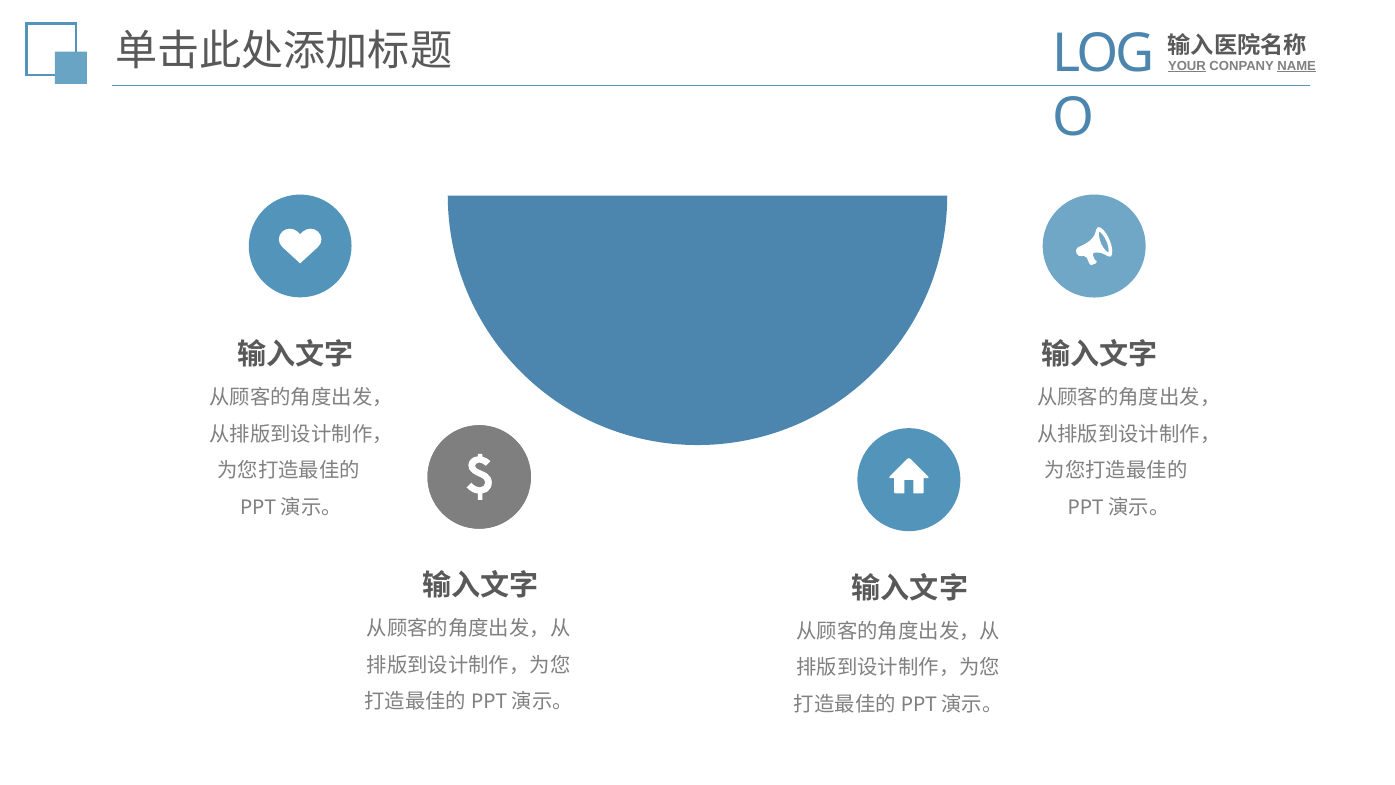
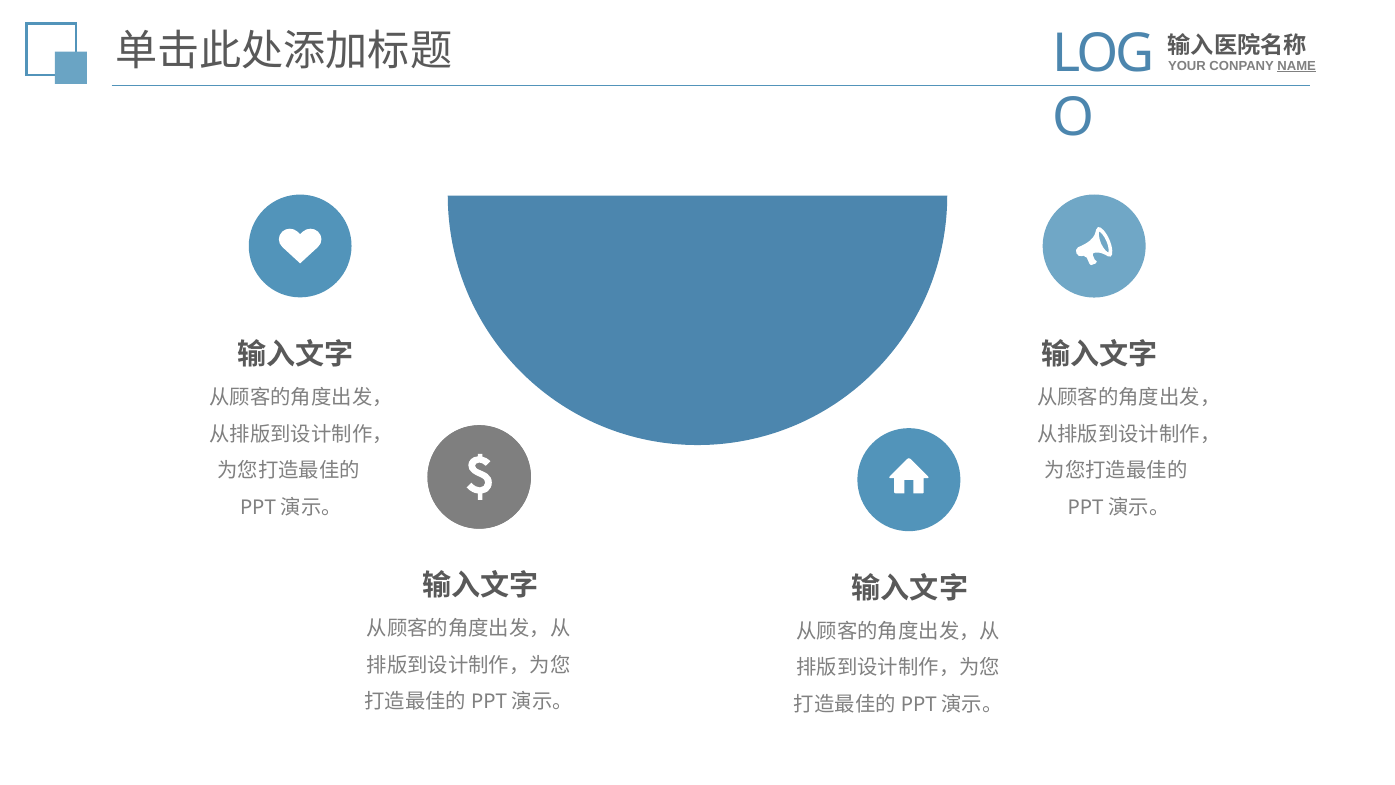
YOUR underline: present -> none (1187, 66)
